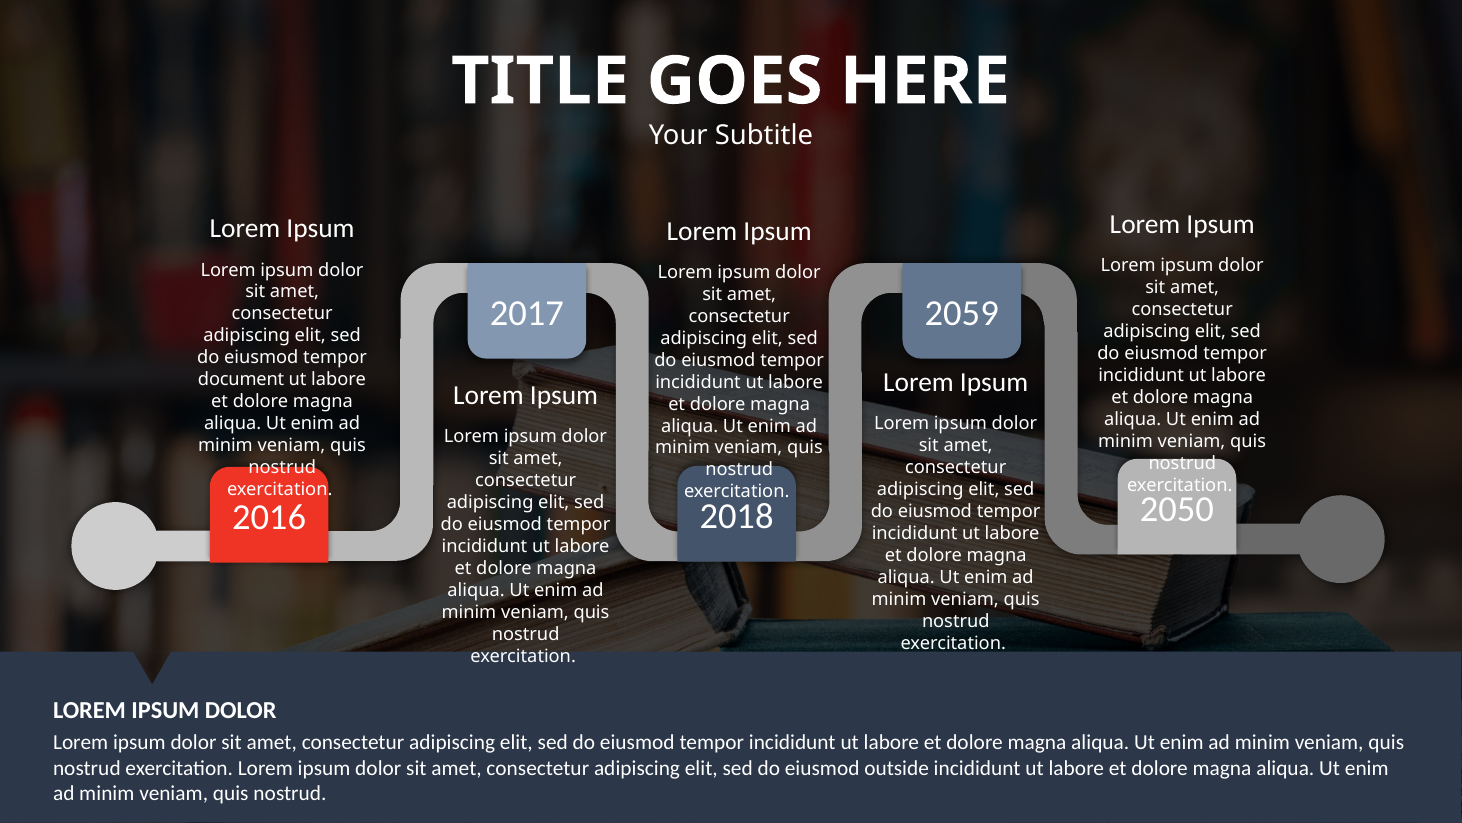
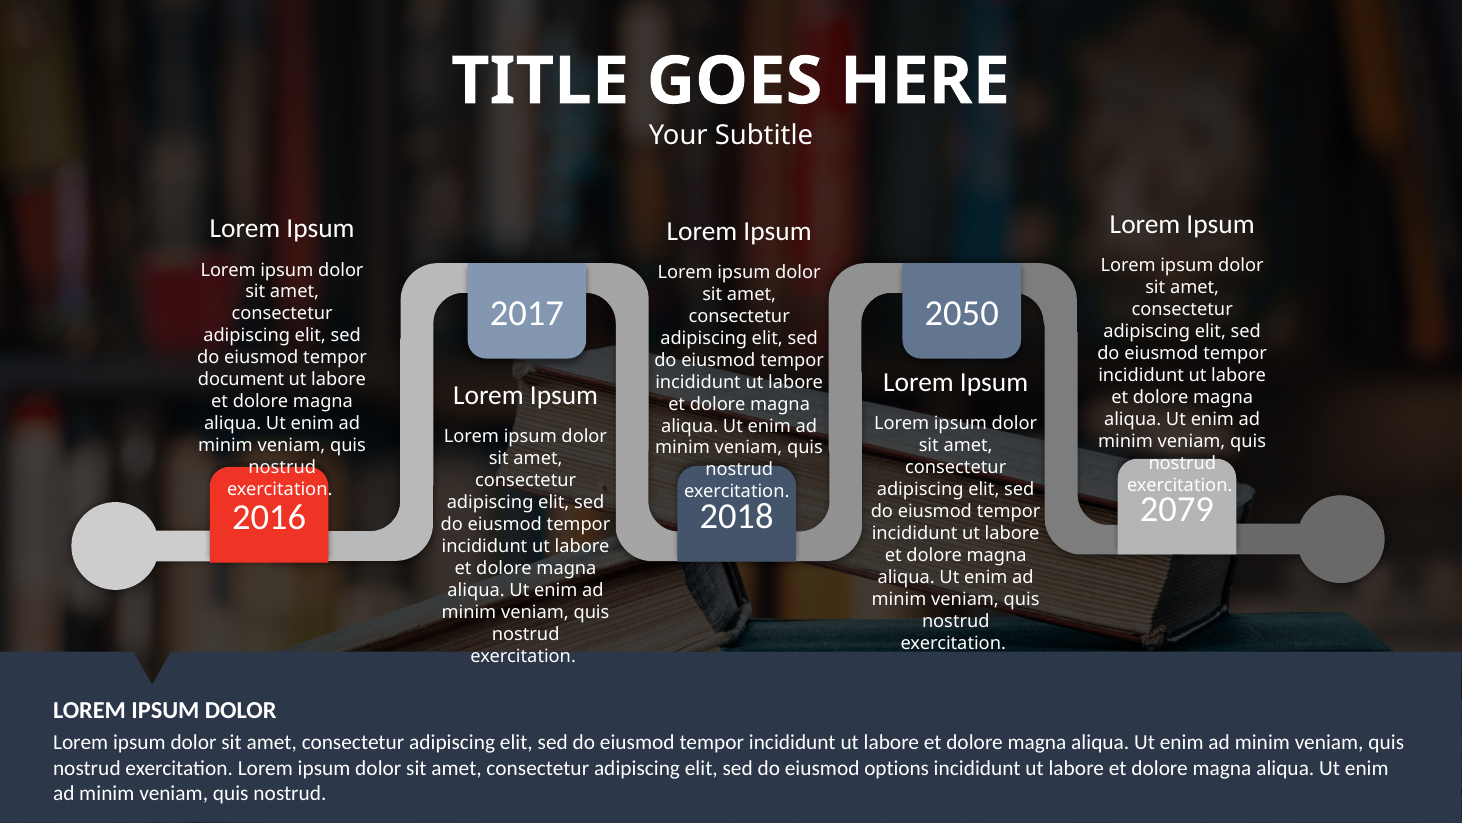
2059: 2059 -> 2050 (962, 313)
2050: 2050 -> 2079 (1177, 509)
outside: outside -> options (897, 768)
